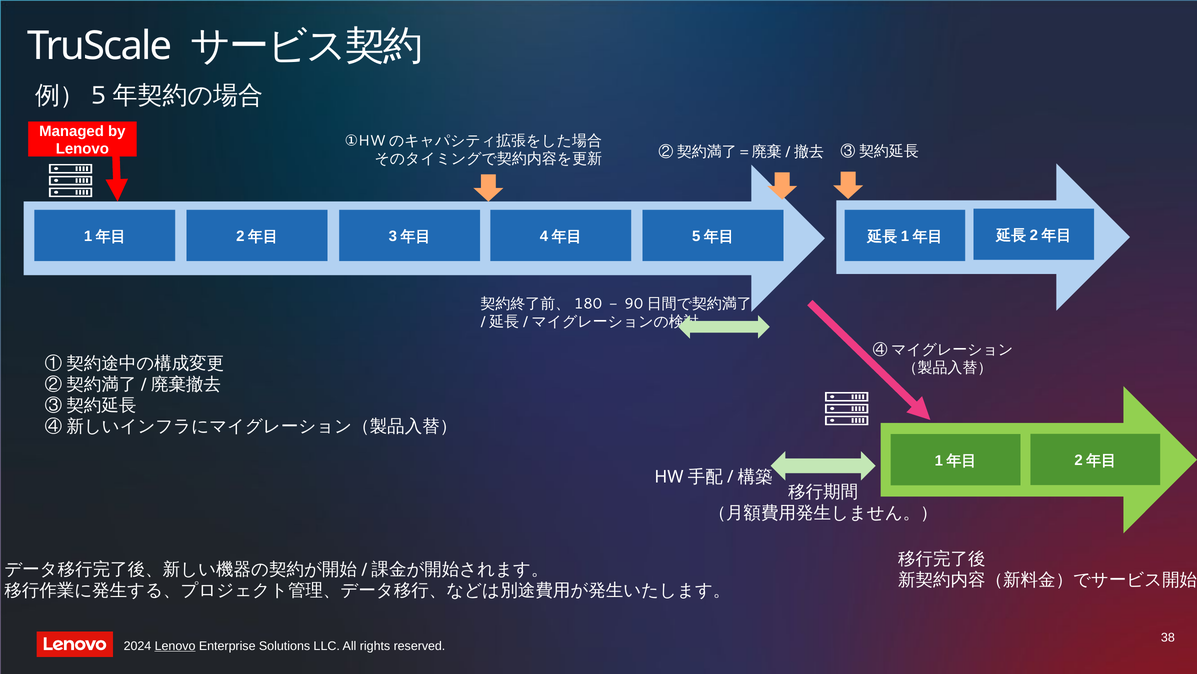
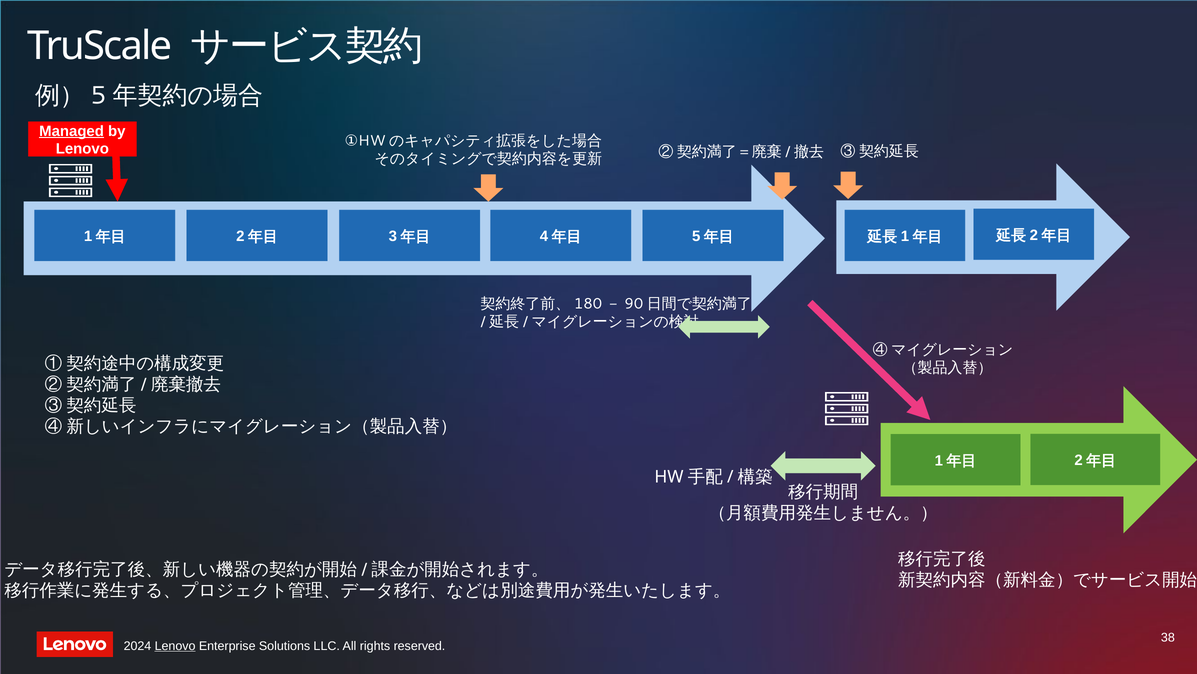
Managed underline: none -> present (72, 131)
